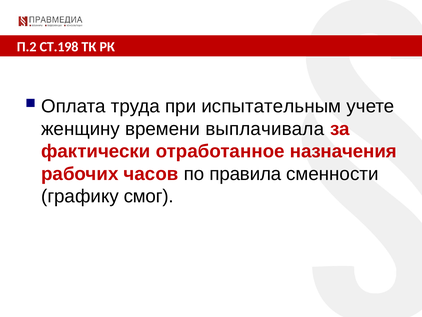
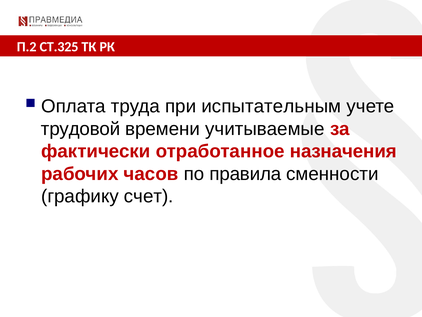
СТ.198: СТ.198 -> СТ.325 (59, 47)
женщину: женщину -> трудовой (81, 129)
выплачивала: выплачивала -> учитываемые (265, 129)
смог: смог -> счет (149, 196)
